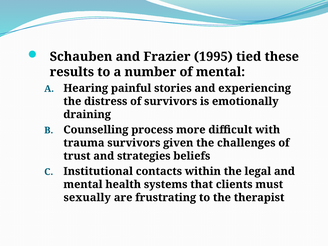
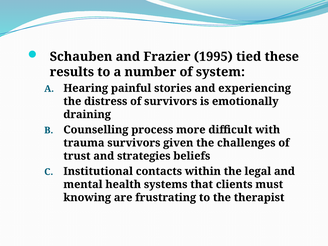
of mental: mental -> system (220, 72)
sexually: sexually -> knowing (87, 198)
